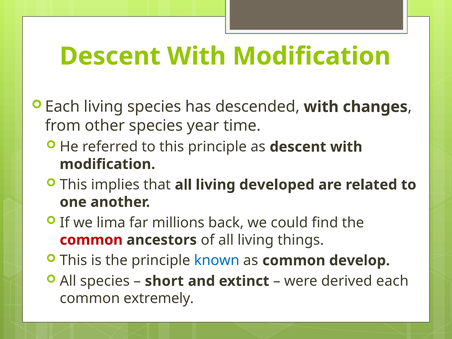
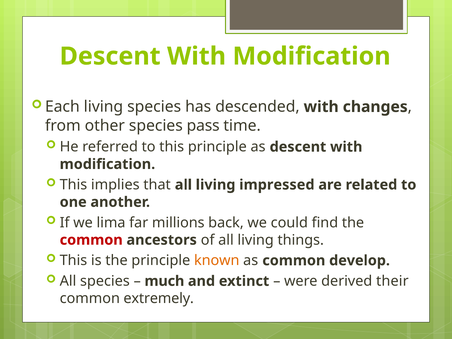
year: year -> pass (203, 126)
developed: developed -> impressed (277, 185)
known colour: blue -> orange (217, 261)
short: short -> much (164, 281)
derived each: each -> their (392, 281)
